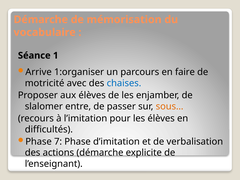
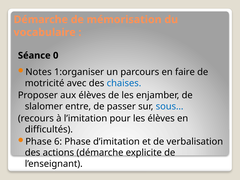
1: 1 -> 0 (56, 56)
Arrive: Arrive -> Notes (39, 72)
sous… colour: orange -> blue (170, 106)
7: 7 -> 6 (58, 142)
